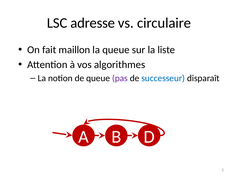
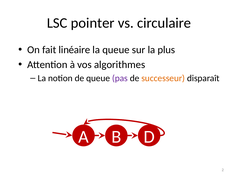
adresse: adresse -> pointer (93, 23)
maillon: maillon -> linéaire (74, 50)
liste: liste -> plus (166, 50)
successeur colour: blue -> orange (163, 78)
